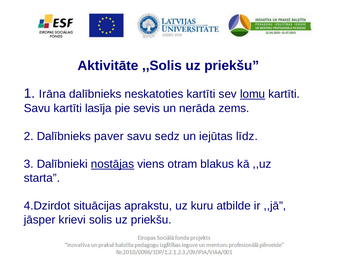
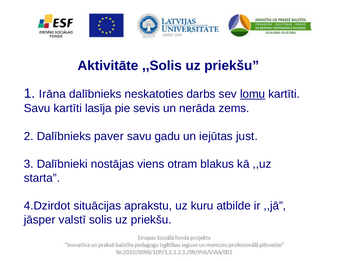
neskatoties kartīti: kartīti -> darbs (201, 94)
sedz: sedz -> gadu (167, 136)
līdz: līdz -> just (247, 136)
nostājas underline: present -> none (113, 164)
krievi: krievi -> valstī (72, 220)
